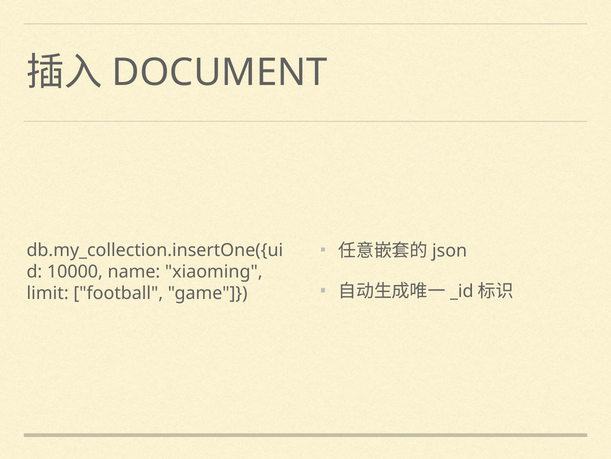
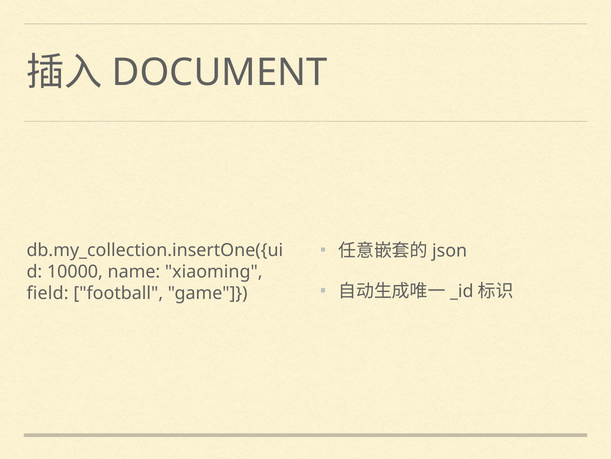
limit: limit -> field (48, 293)
